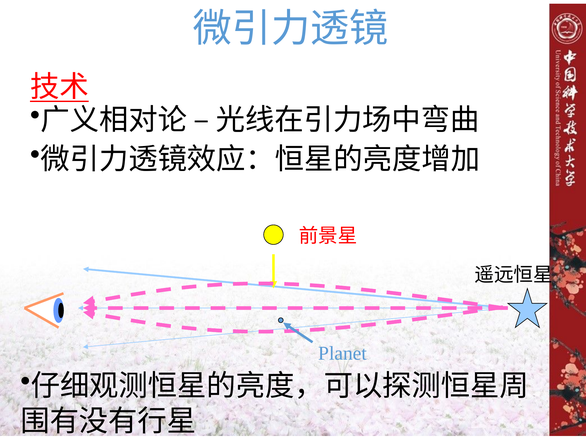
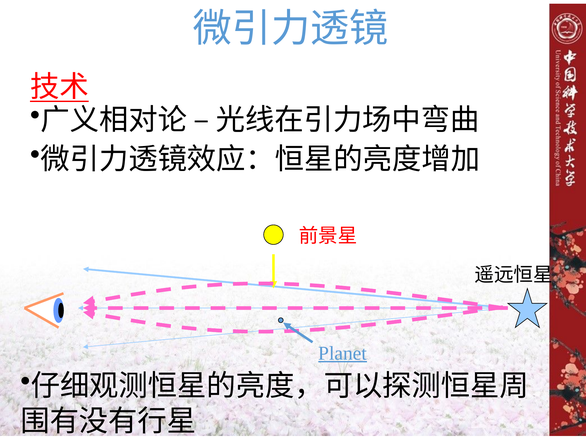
Planet underline: none -> present (343, 353)
